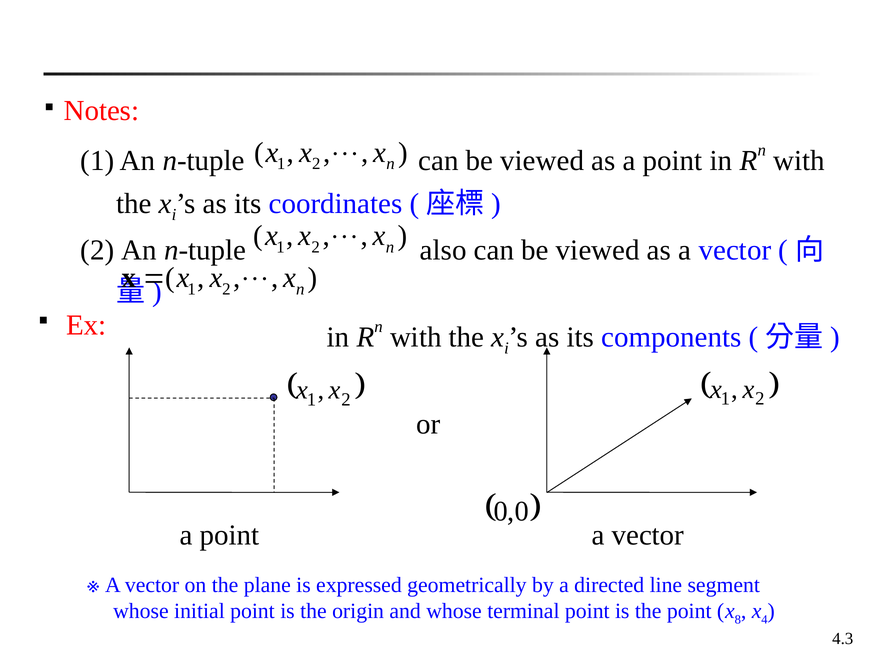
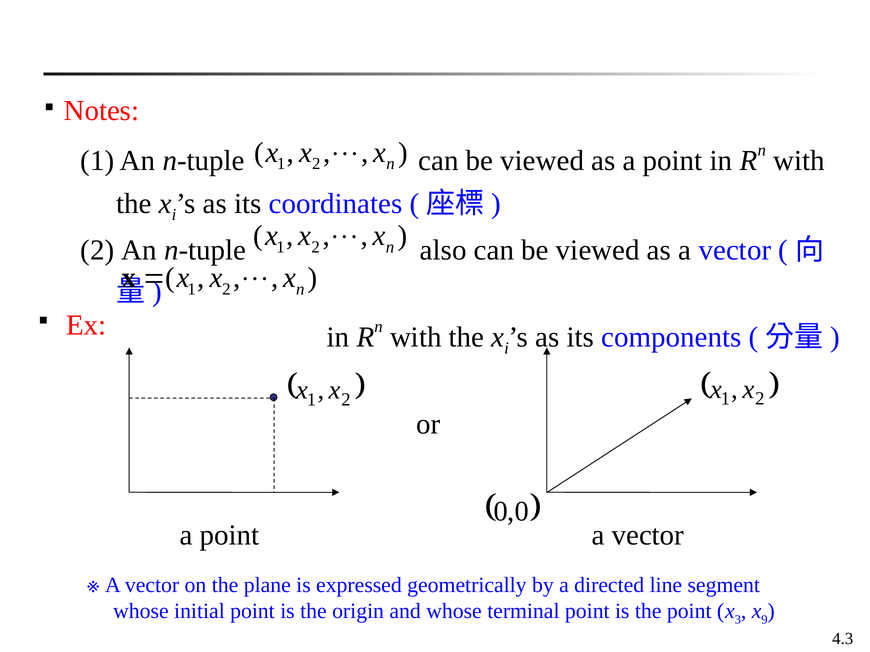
8: 8 -> 3 (738, 620)
4: 4 -> 9 (765, 620)
